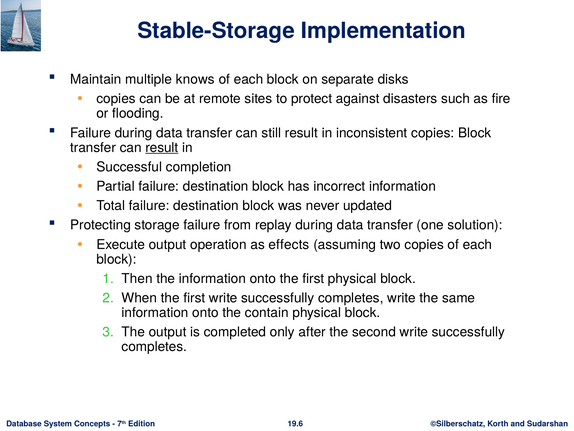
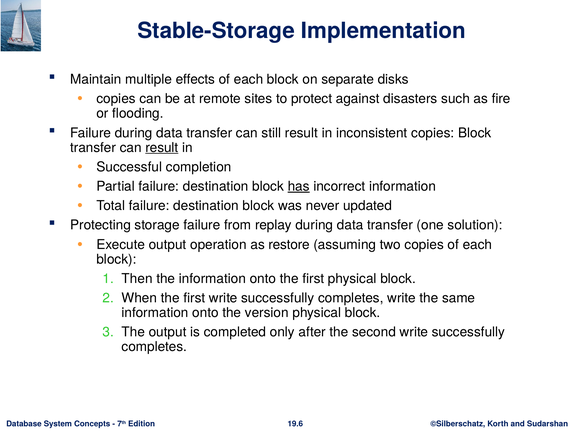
knows: knows -> effects (195, 79)
has underline: none -> present (299, 186)
effects: effects -> restore (289, 244)
contain: contain -> version (267, 312)
